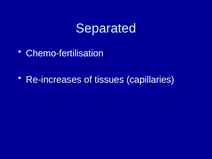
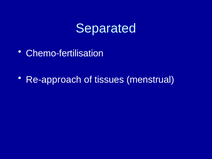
Re-increases: Re-increases -> Re-approach (54, 80)
capillaries: capillaries -> menstrual (150, 80)
